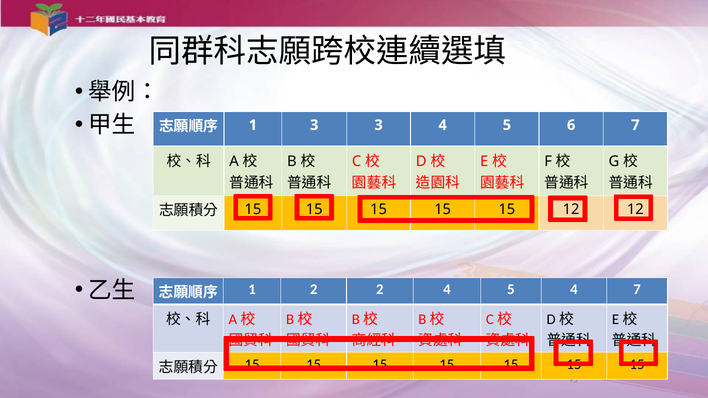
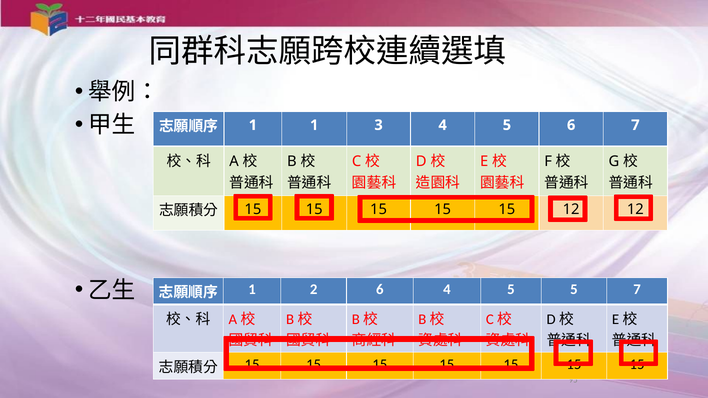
1 3: 3 -> 1 (314, 125)
2 2: 2 -> 6 (380, 290)
5 4: 4 -> 5 (574, 290)
